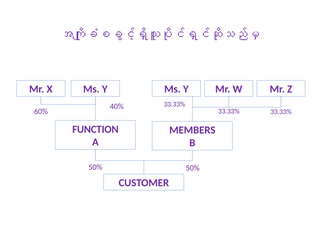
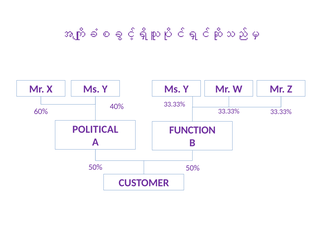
FUNCTION: FUNCTION -> POLITICAL (95, 129)
MEMBERS: MEMBERS -> FUNCTION (192, 130)
